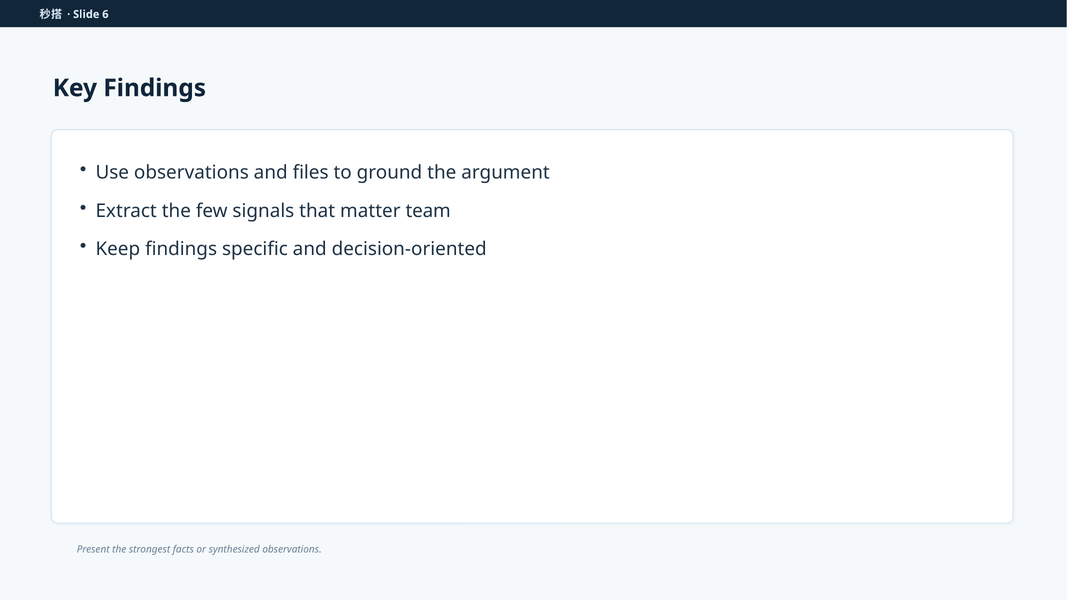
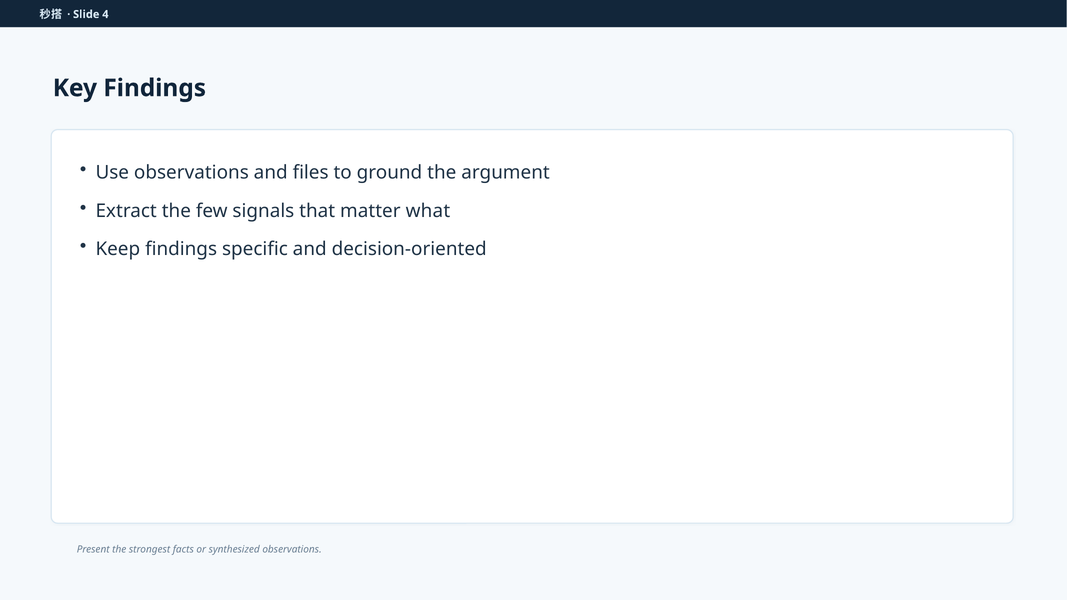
6: 6 -> 4 (105, 14)
team: team -> what (428, 211)
